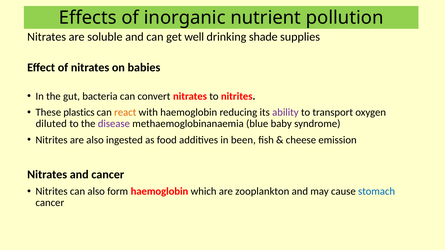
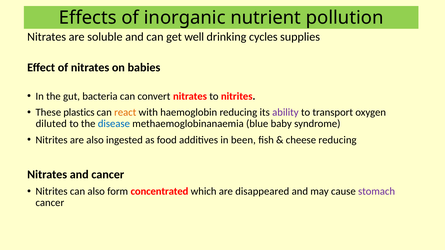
shade: shade -> cycles (263, 37)
disease colour: purple -> blue (114, 124)
cheese emission: emission -> reducing (338, 140)
form haemoglobin: haemoglobin -> concentrated (160, 192)
zooplankton: zooplankton -> disappeared (262, 192)
stomach colour: blue -> purple (377, 192)
